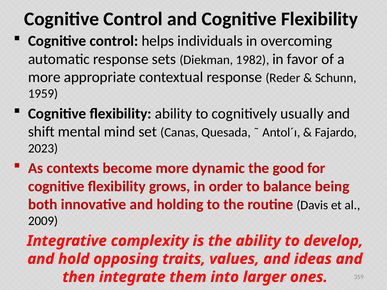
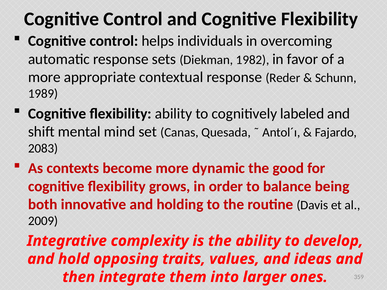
1959: 1959 -> 1989 (43, 94)
usually: usually -> labeled (302, 114)
2023: 2023 -> 2083 (43, 148)
